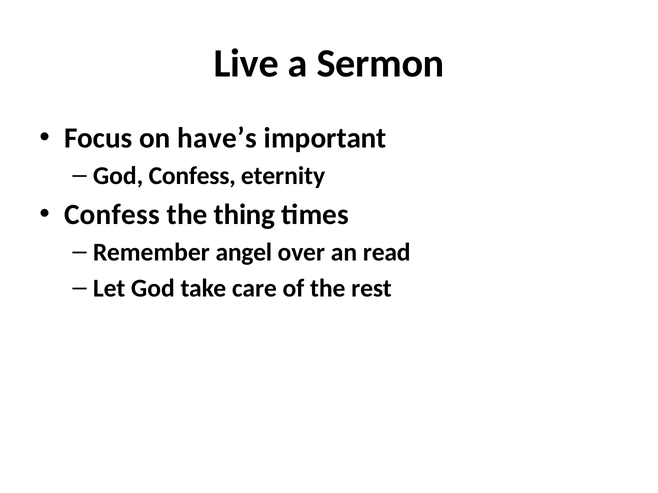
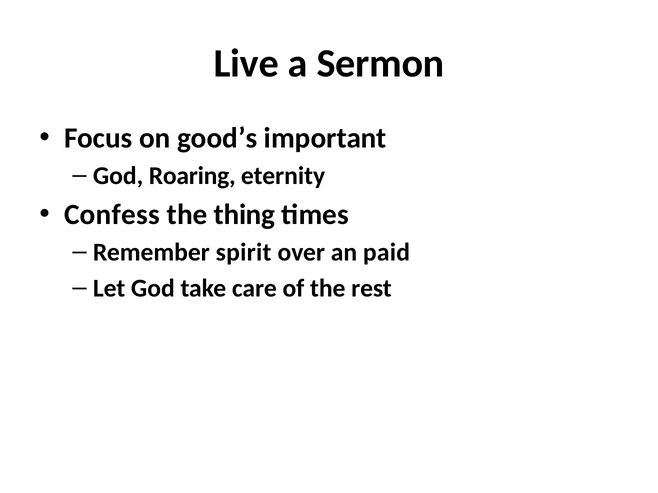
have’s: have’s -> good’s (217, 138)
God Confess: Confess -> Roaring (192, 176)
angel: angel -> spirit (244, 253)
read: read -> paid (386, 253)
